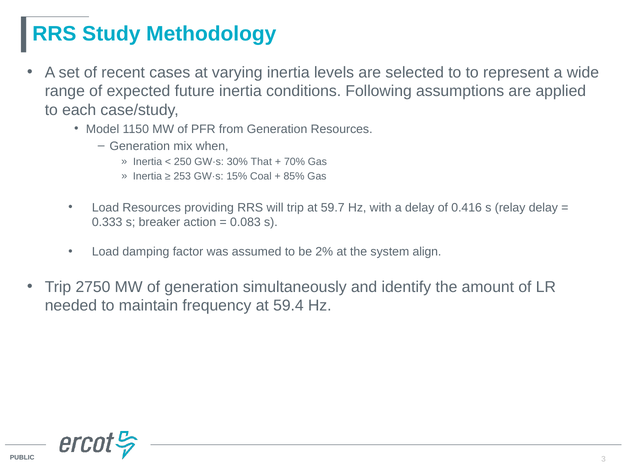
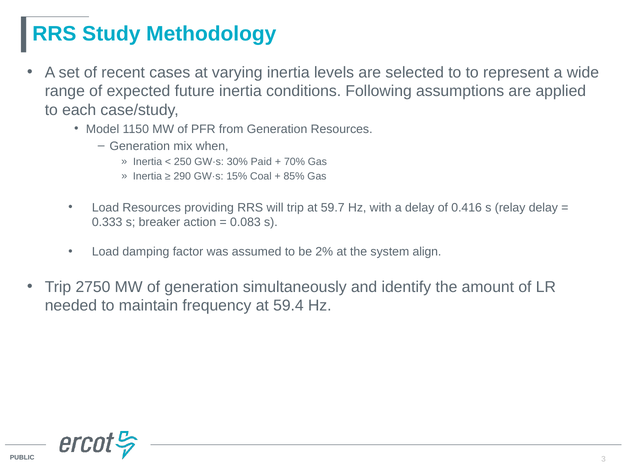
That: That -> Paid (261, 162)
253: 253 -> 290 (182, 176)
